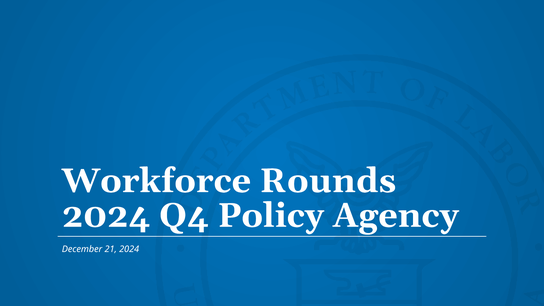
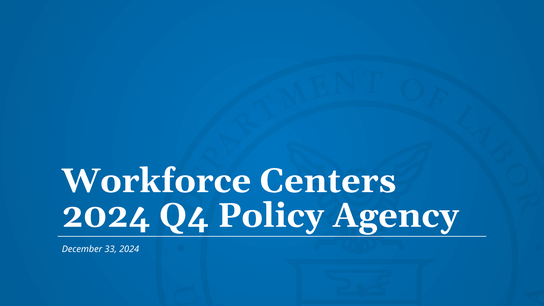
Rounds: Rounds -> Centers (328, 181)
21: 21 -> 33 (111, 249)
